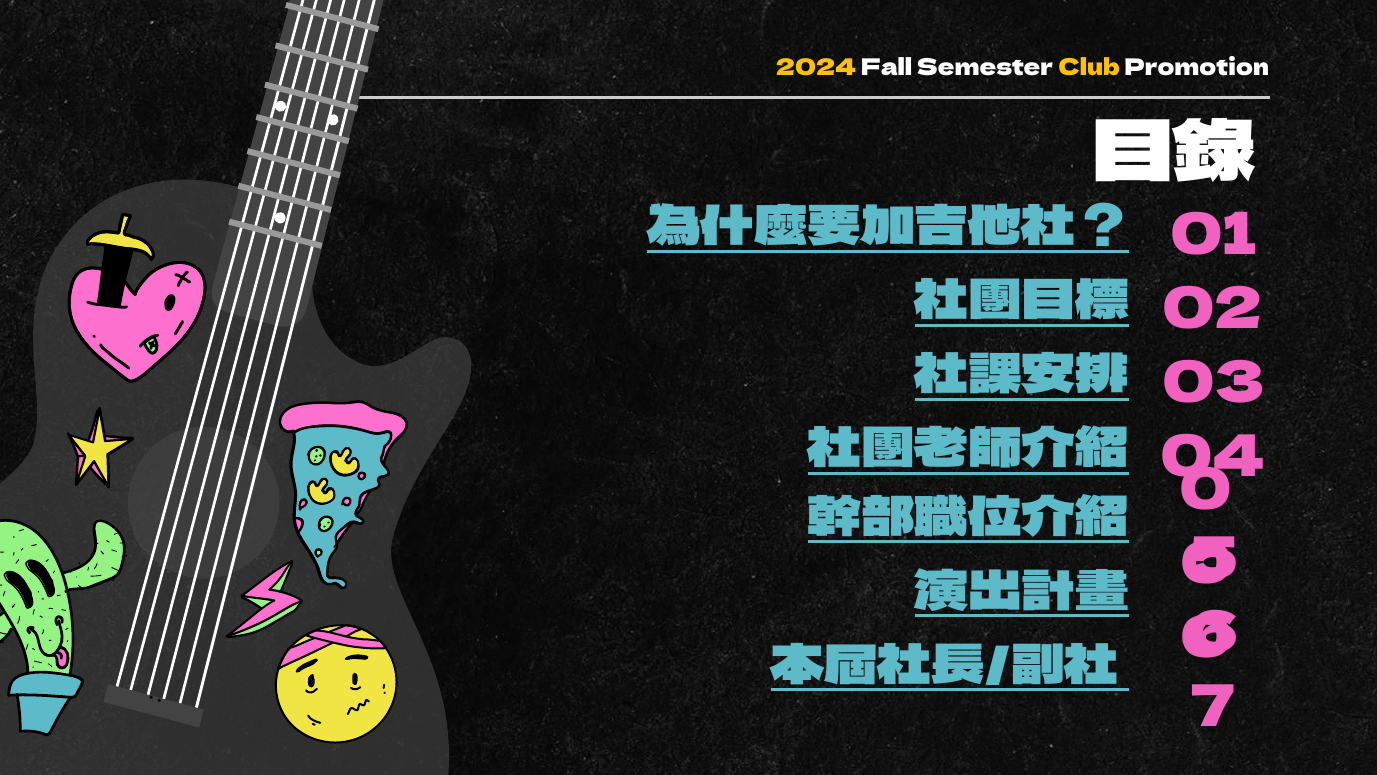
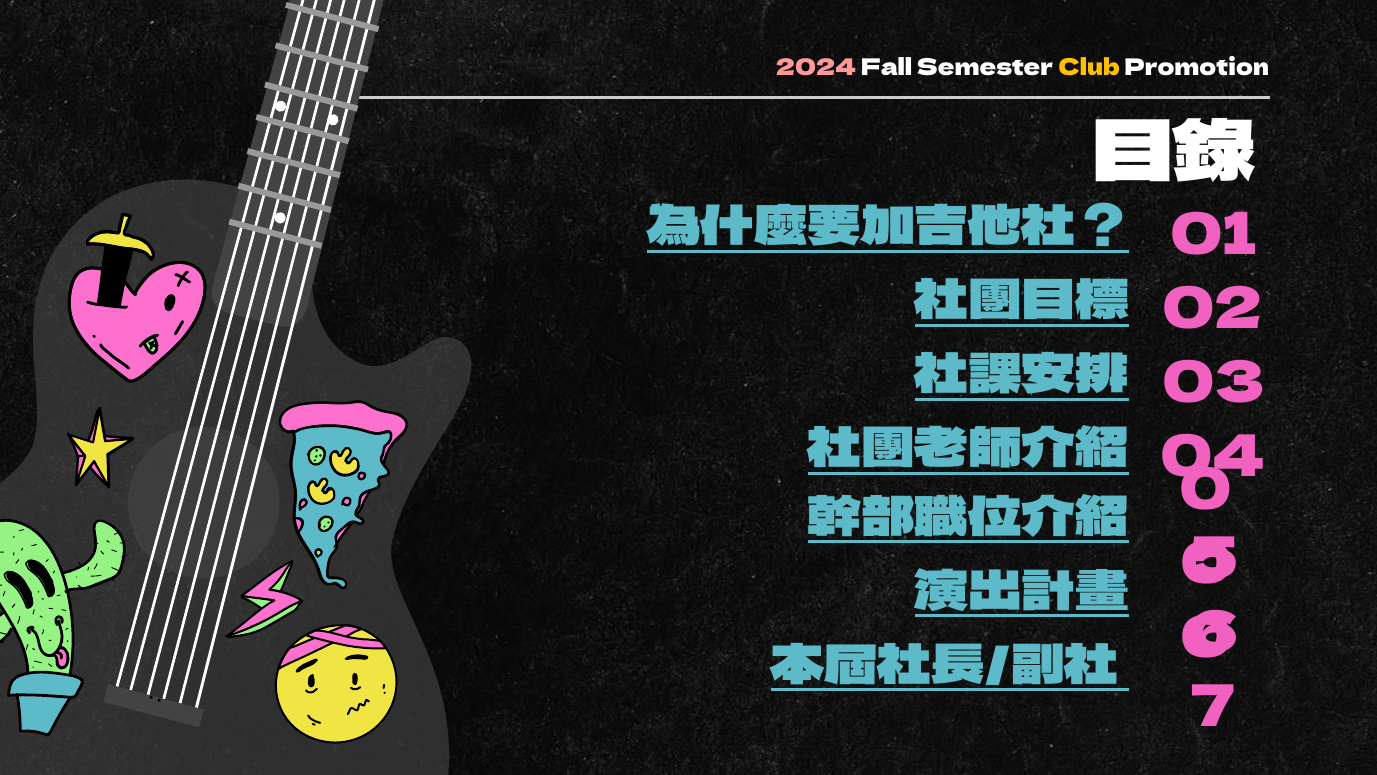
2024 colour: yellow -> pink (816, 68)
